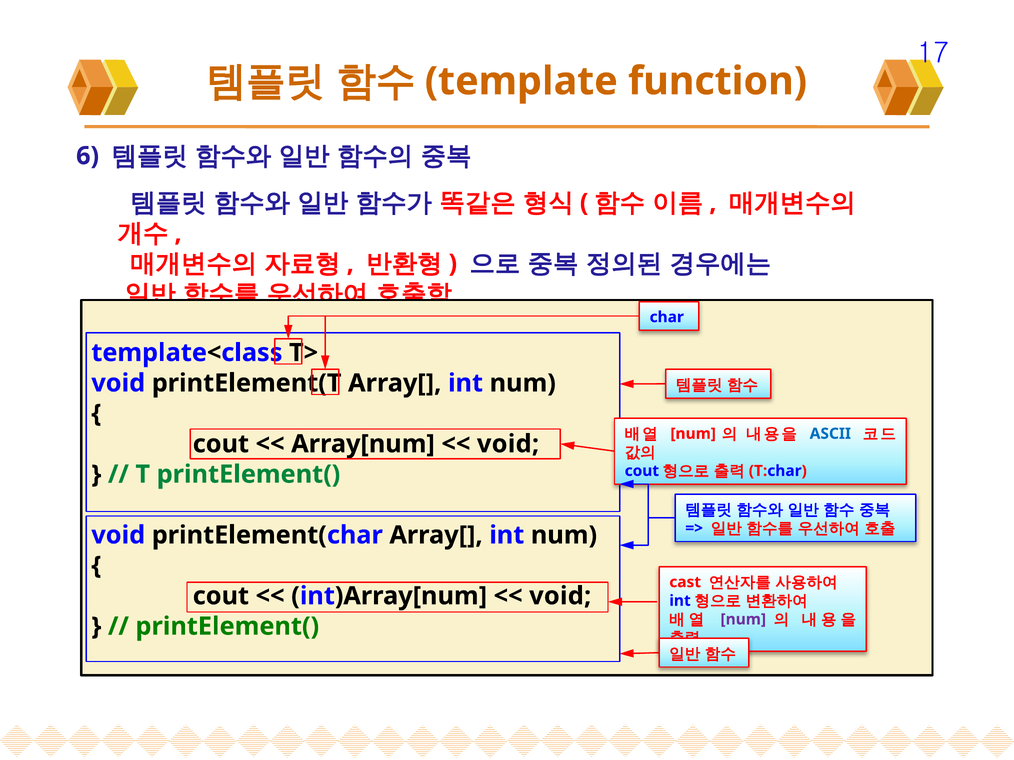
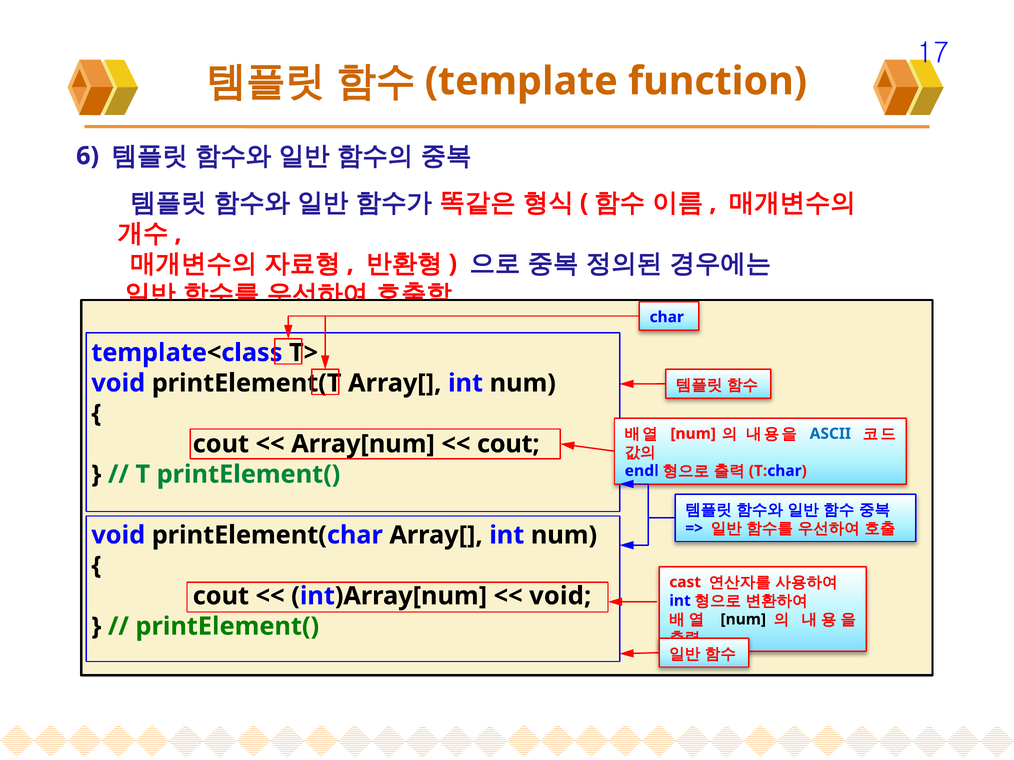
void: void -> cout (508, 444)
cout: cout -> endl (642, 471)
num colour: purple -> black (743, 620)
